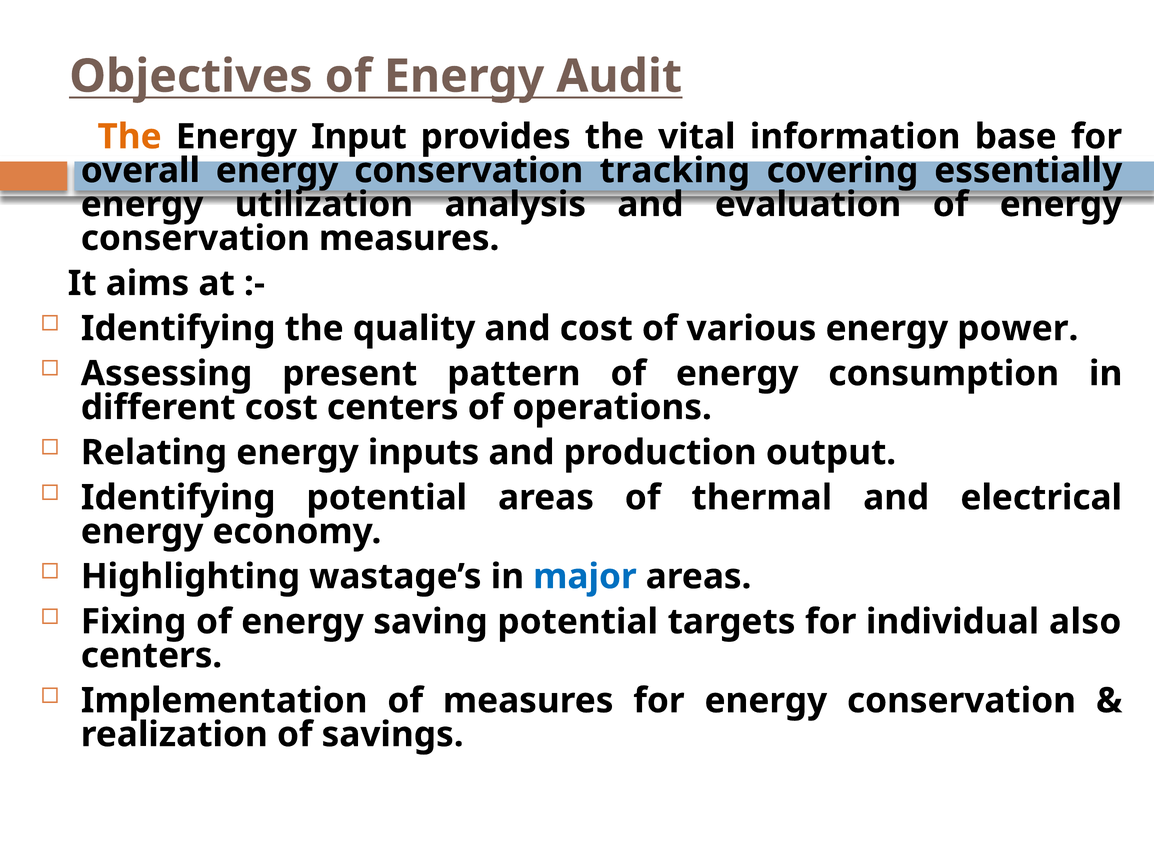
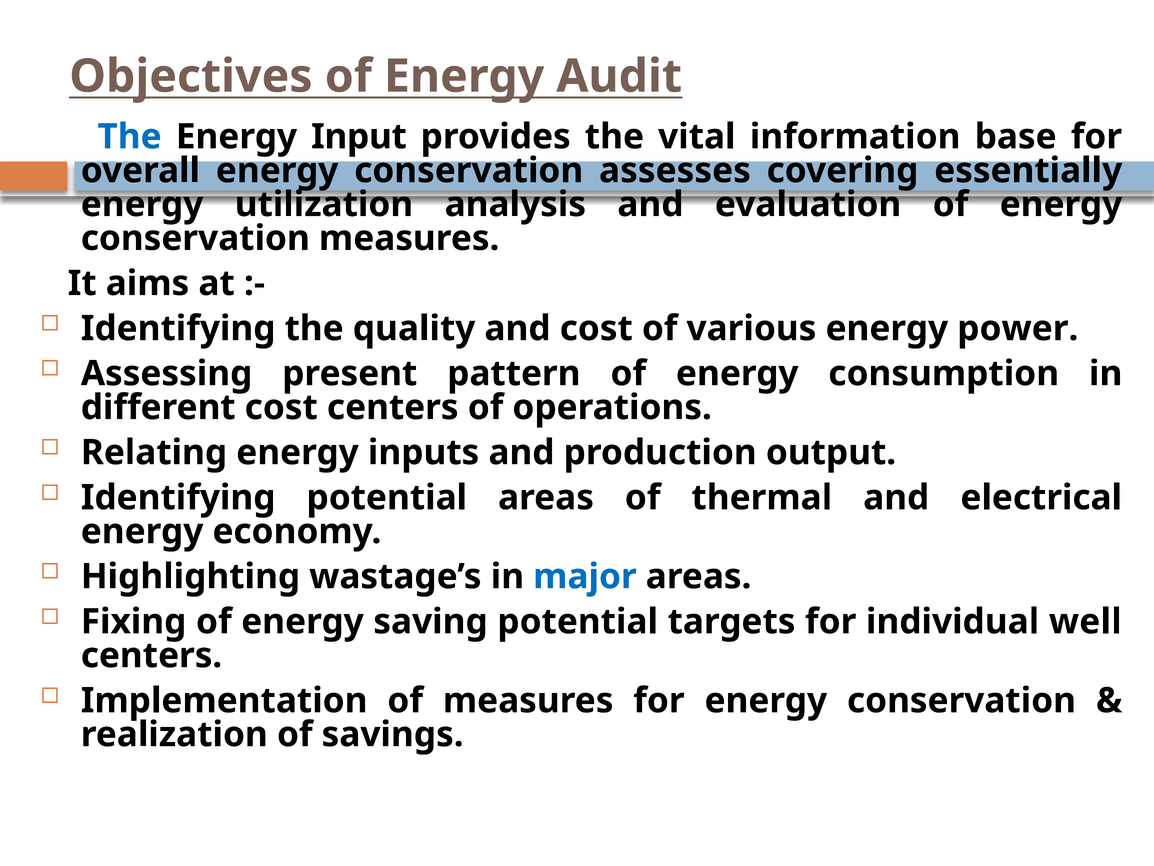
The colour: orange -> blue (130, 137)
tracking: tracking -> assesses (675, 170)
also: also -> well (1085, 621)
